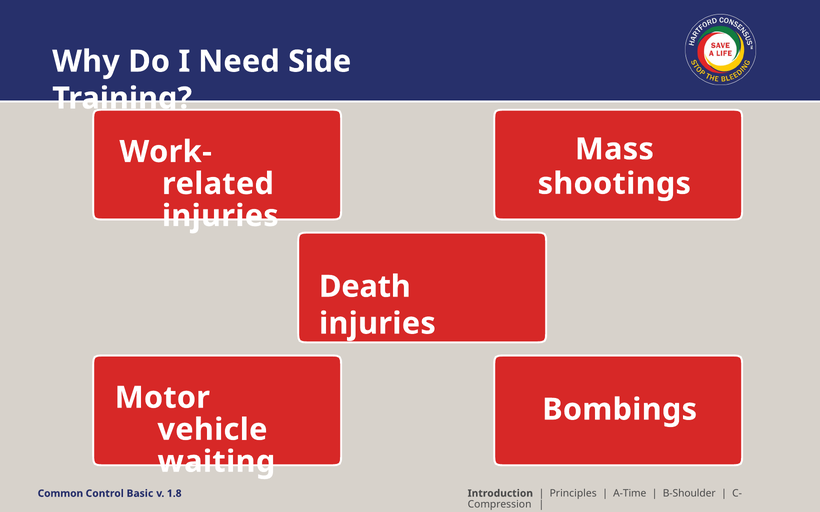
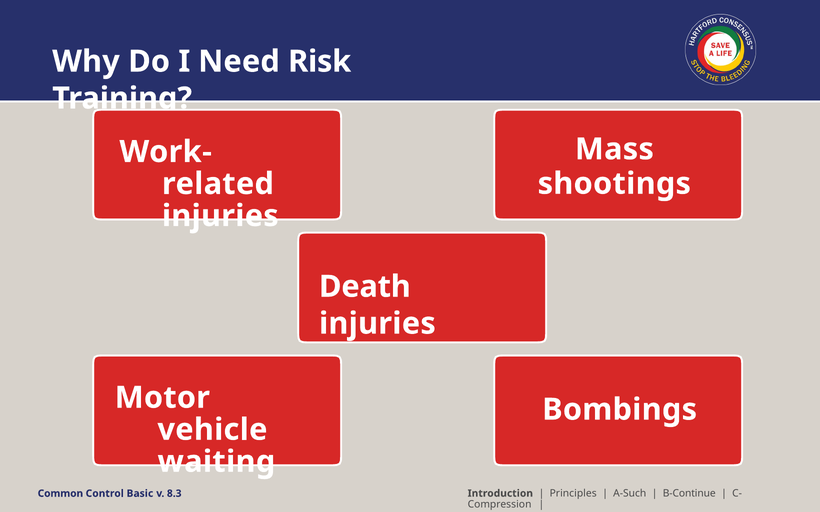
Side: Side -> Risk (320, 62)
A-Time: A-Time -> A-Such (630, 494)
B-Shoulder: B-Shoulder -> B-Continue (689, 494)
1.8: 1.8 -> 8.3 (174, 494)
